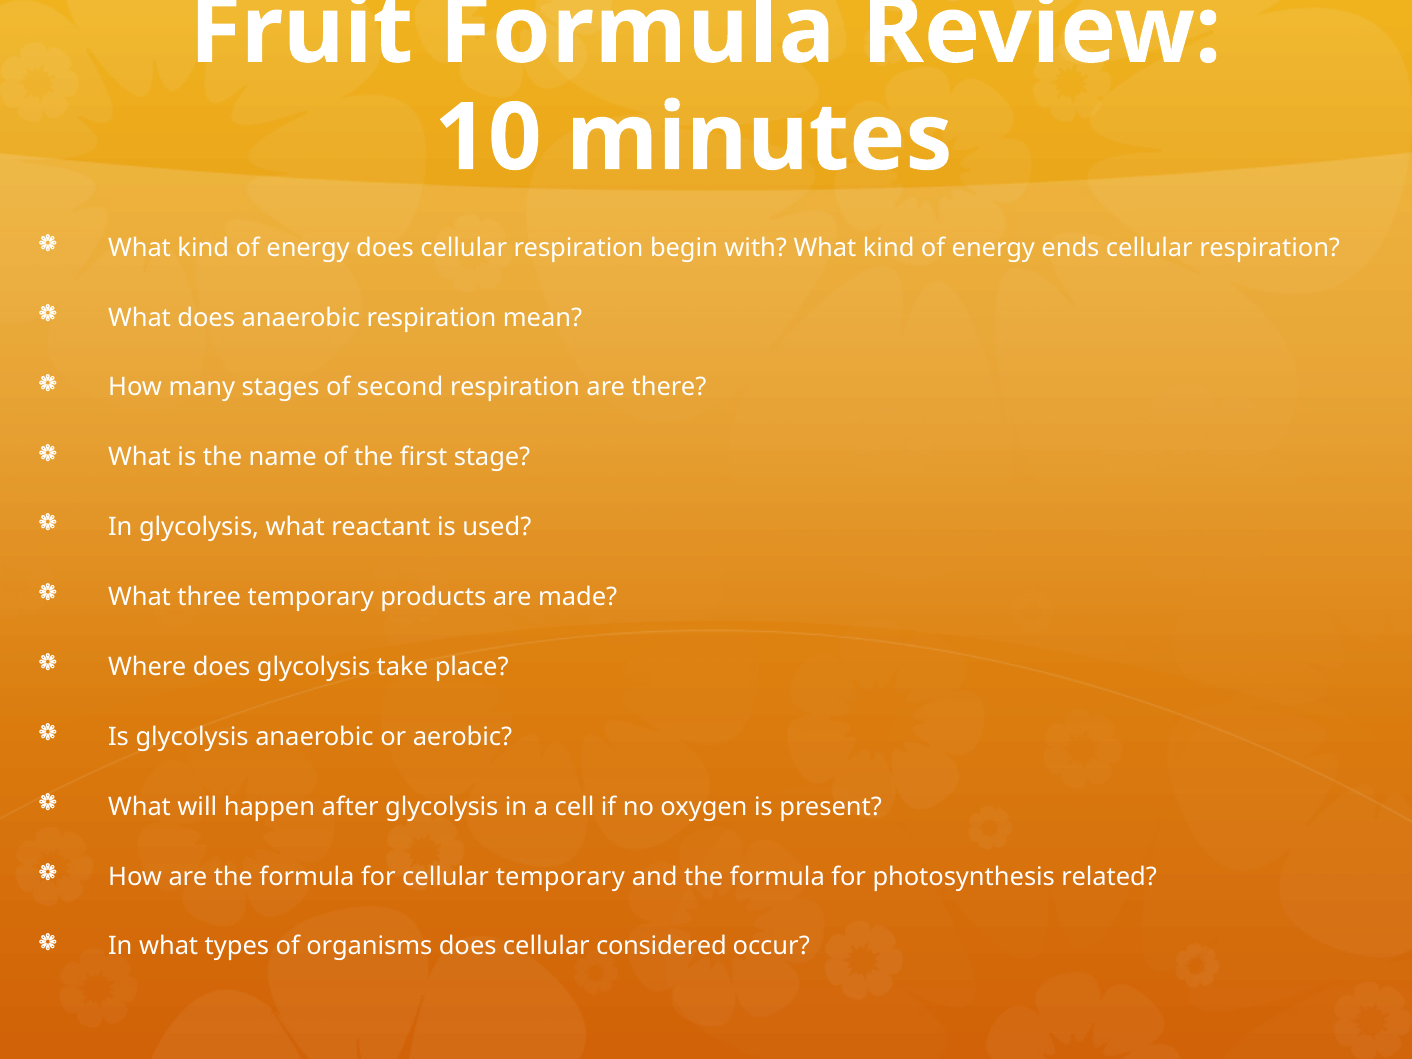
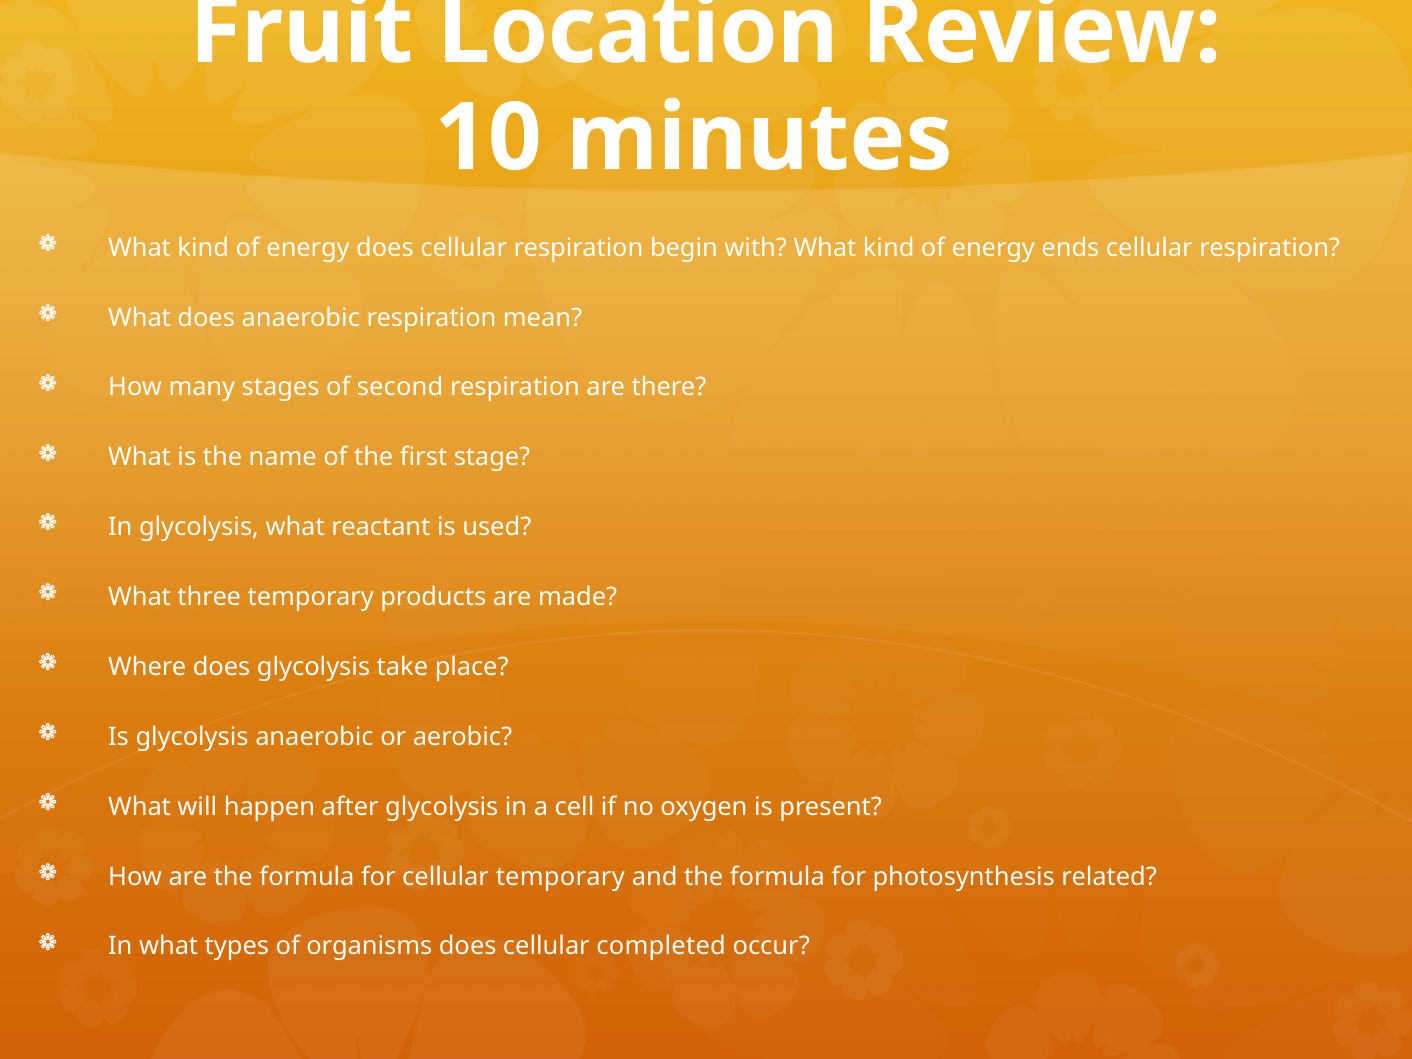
Fruit Formula: Formula -> Location (638, 31)
considered: considered -> completed (661, 947)
